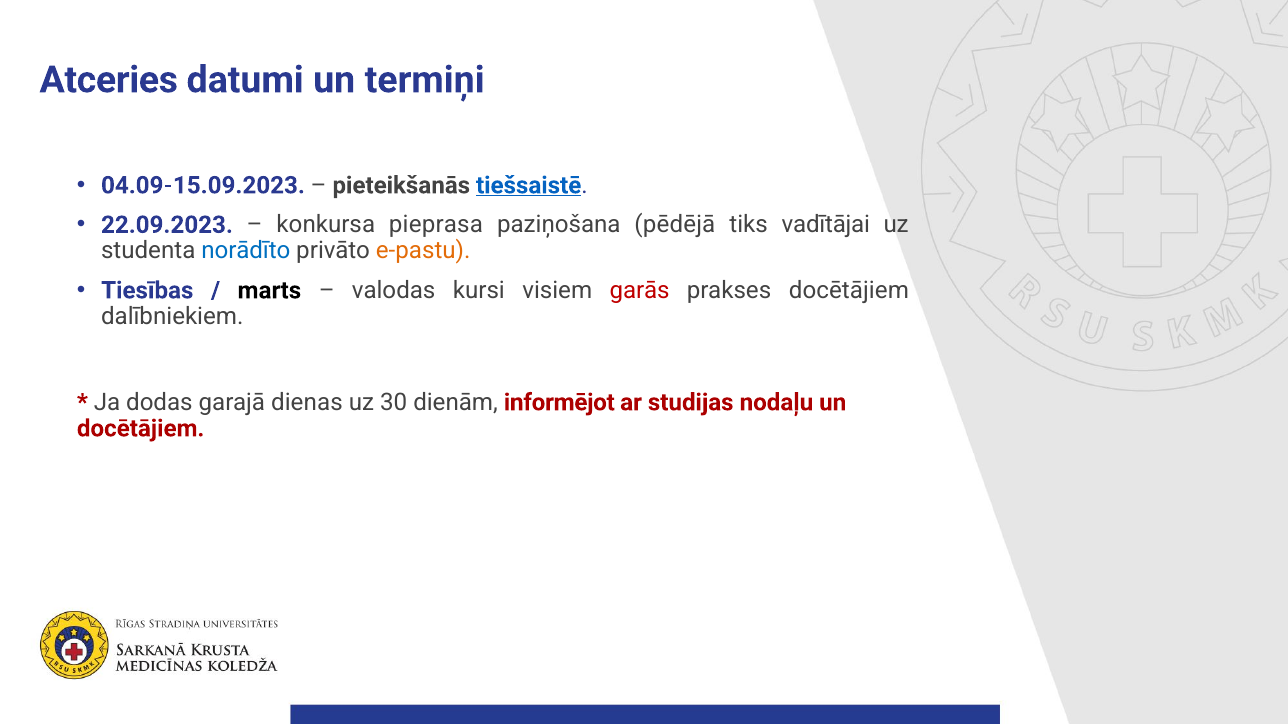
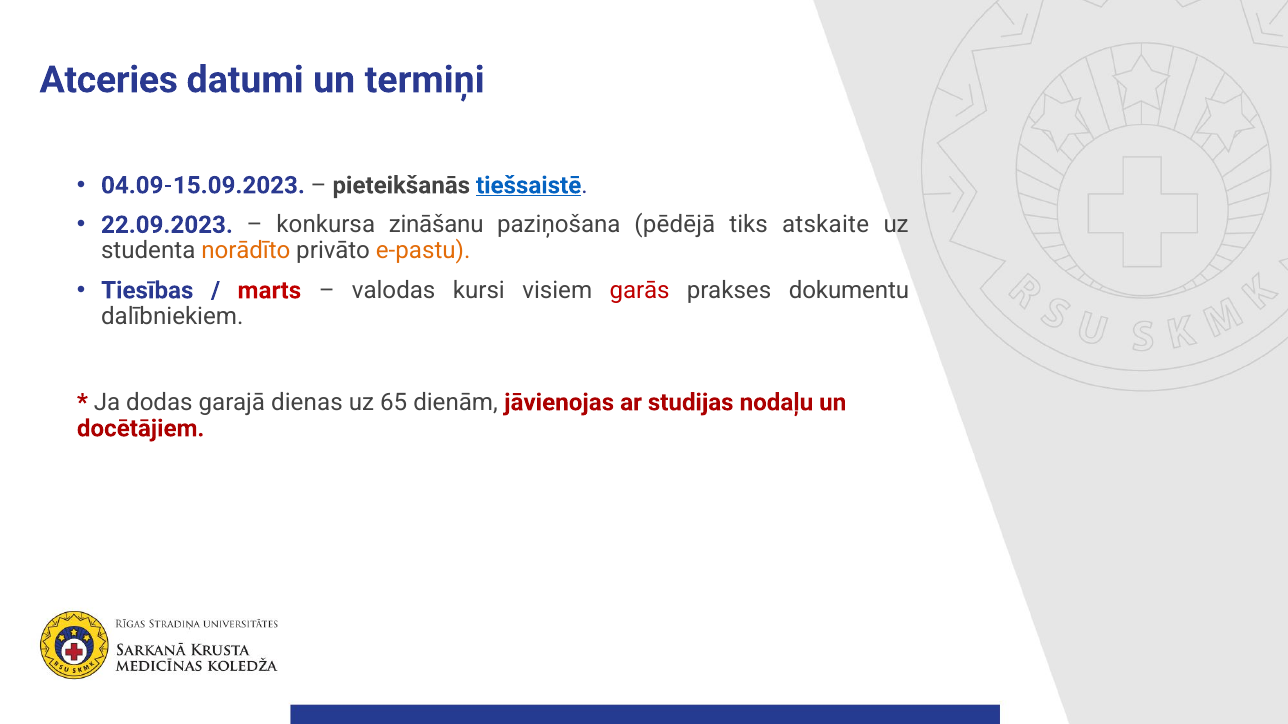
pieprasa: pieprasa -> zināšanu (436, 225)
vadītājai: vadītājai -> atskaite (826, 225)
norādīto colour: blue -> orange (246, 251)
marts colour: black -> red (269, 291)
prakses docētājiem: docētājiem -> dokumentu (849, 291)
30: 30 -> 65 (394, 403)
informējot: informējot -> jāvienojas (559, 403)
